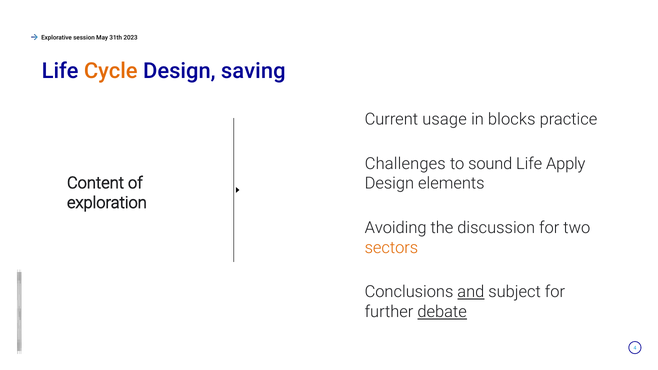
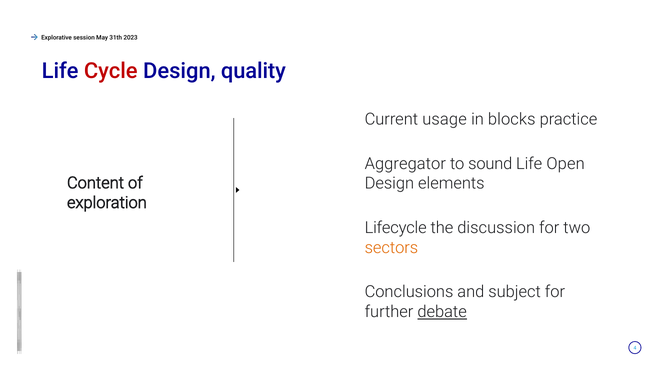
Cycle colour: orange -> red (111, 71)
saving: saving -> quality (253, 71)
Challenges: Challenges -> Aggregator (405, 164)
Apply: Apply -> Open (566, 164)
Avoiding: Avoiding -> Lifecycle (396, 228)
and underline: present -> none (471, 292)
